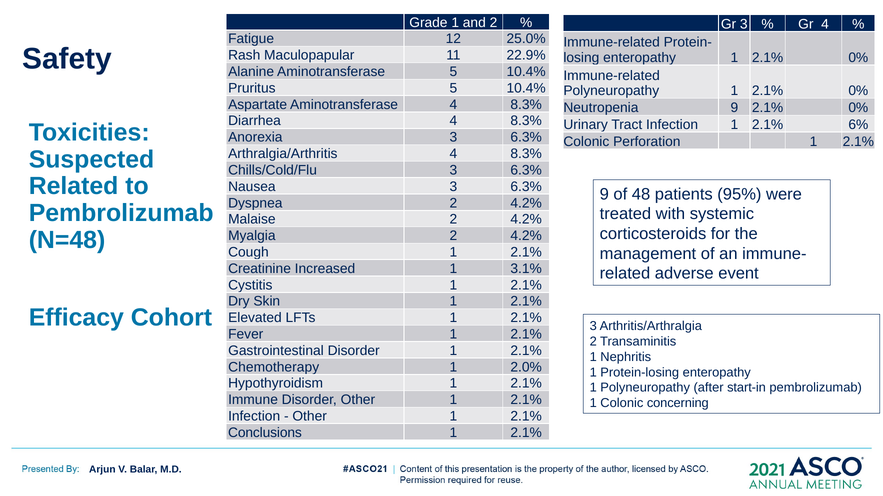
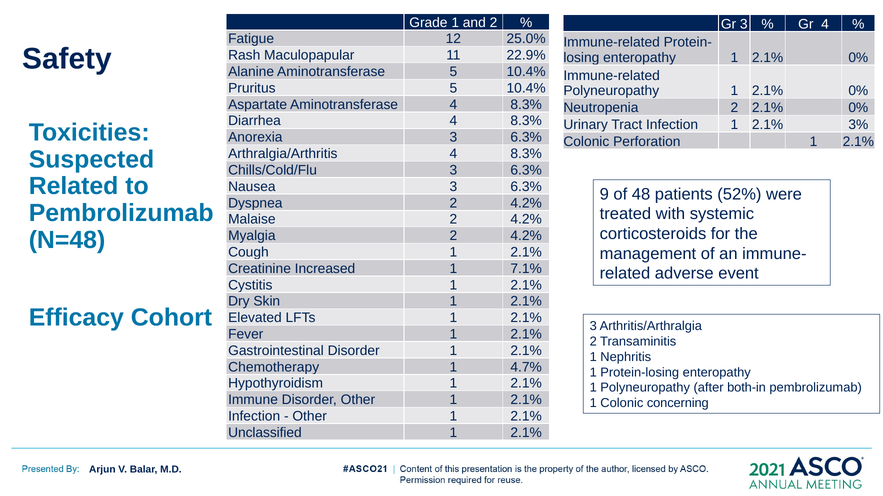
Neutropenia 9: 9 -> 2 (734, 108)
6%: 6% -> 3% (858, 125)
95%: 95% -> 52% (739, 194)
3.1%: 3.1% -> 7.1% (526, 269)
2.0%: 2.0% -> 4.7% (526, 368)
start-in: start-in -> both-in (747, 388)
Conclusions: Conclusions -> Unclassified (265, 433)
